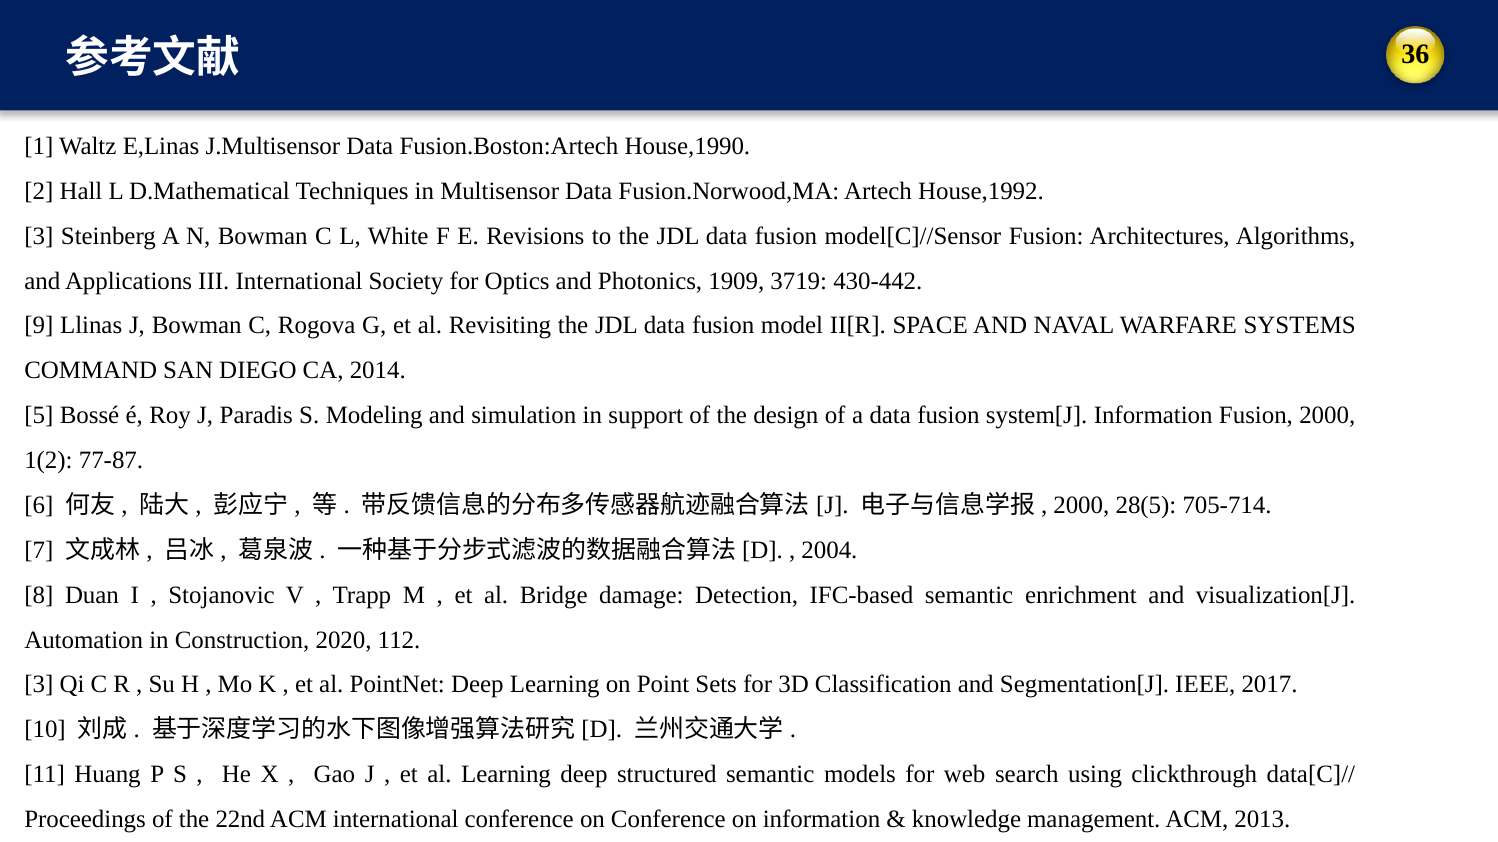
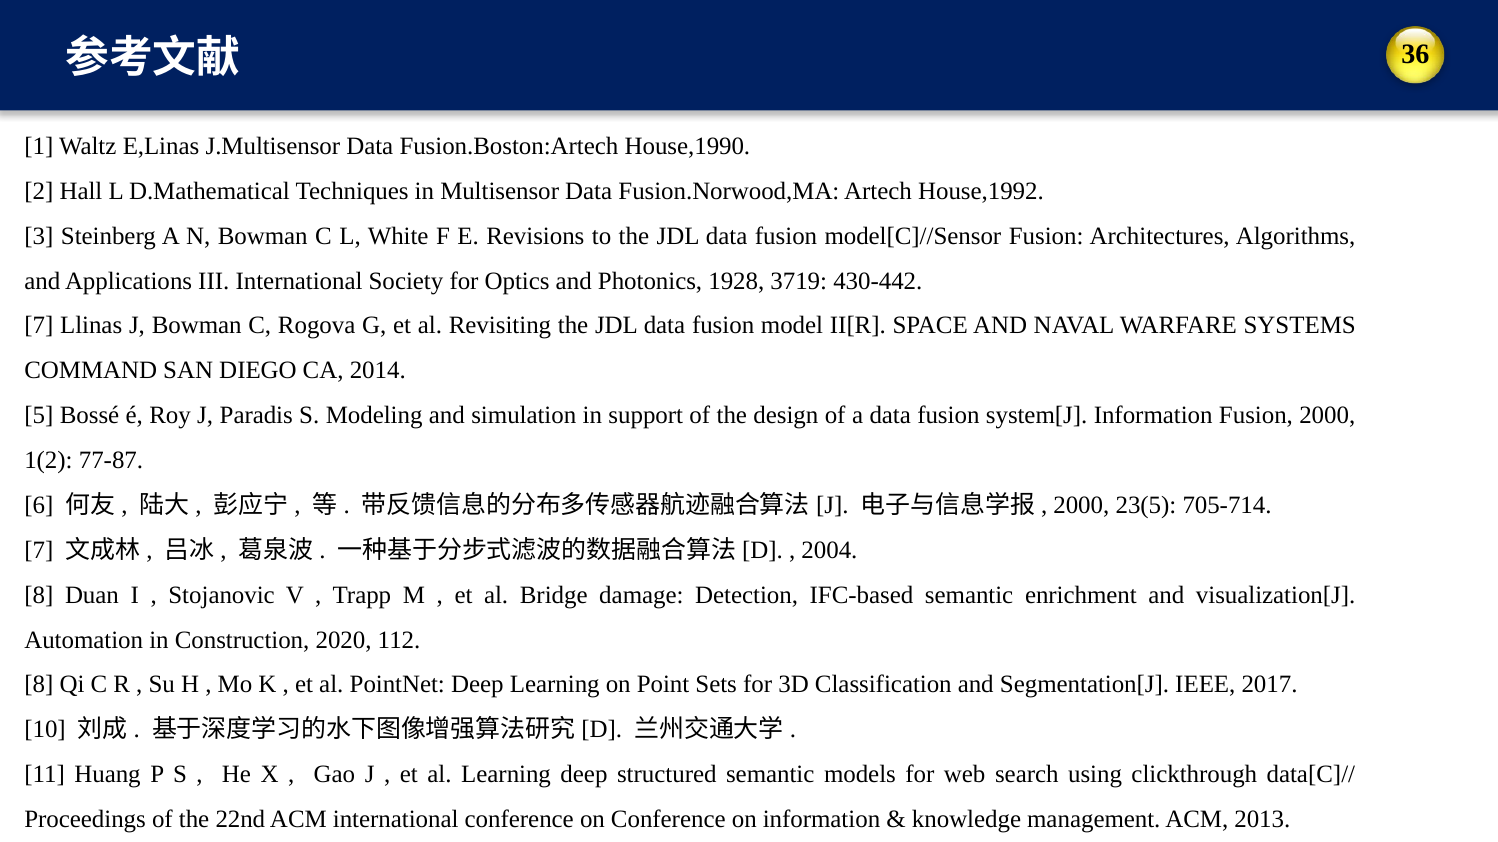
1909: 1909 -> 1928 (736, 281)
9: 9 -> 7 (39, 326)
28(5: 28(5 -> 23(5 (1146, 506)
3: 3 -> 8 (39, 685)
